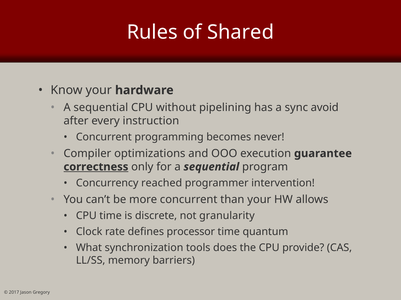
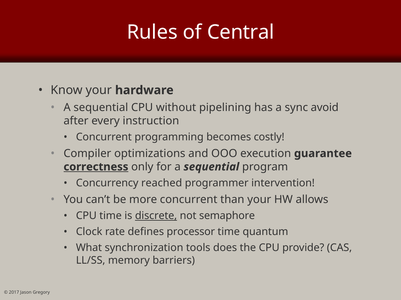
Shared: Shared -> Central (241, 32)
never: never -> costly (269, 137)
discrete underline: none -> present (156, 216)
granularity: granularity -> semaphore (227, 216)
